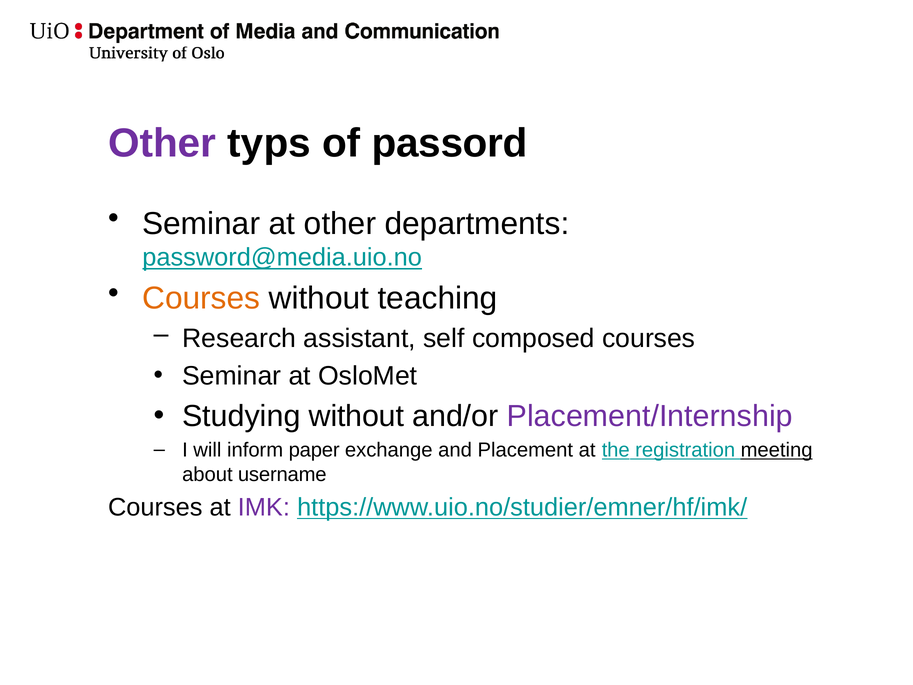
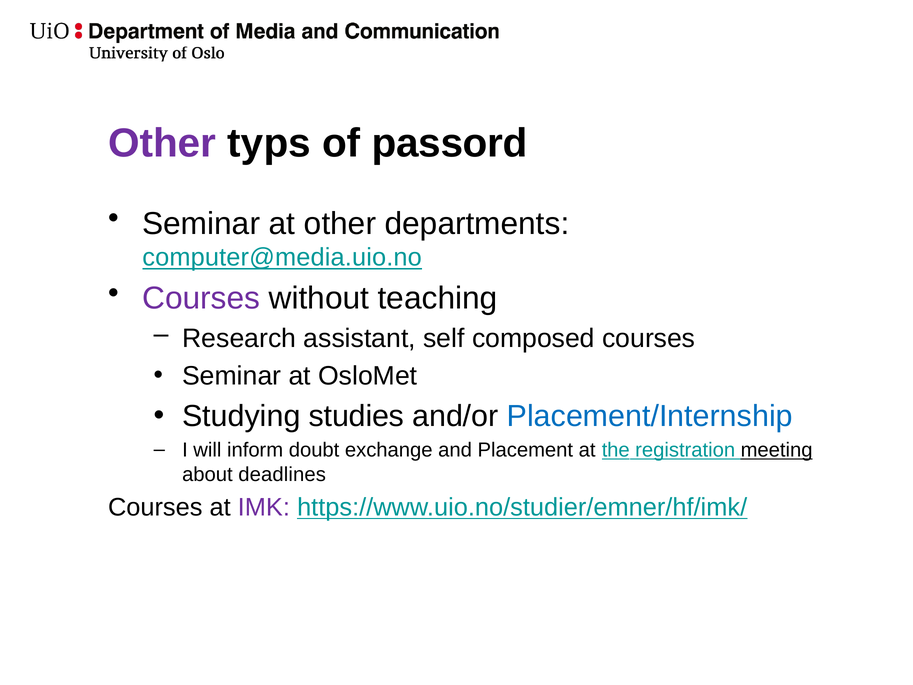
password@media.uio.no: password@media.uio.no -> computer@media.uio.no (282, 257)
Courses colour: orange -> purple (201, 298)
Studying without: without -> studies (357, 416)
Placement/Internship colour: purple -> blue (650, 416)
paper: paper -> doubt (314, 450)
username: username -> deadlines (282, 474)
